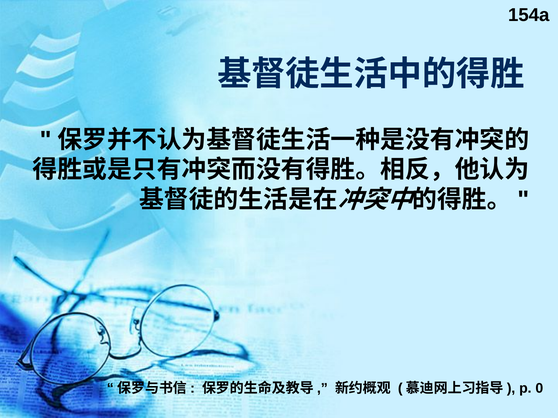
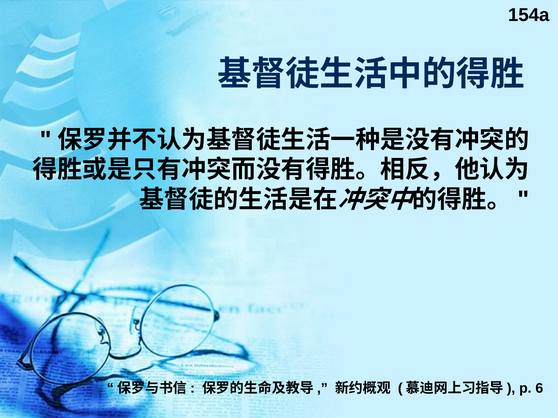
0: 0 -> 6 (539, 389)
